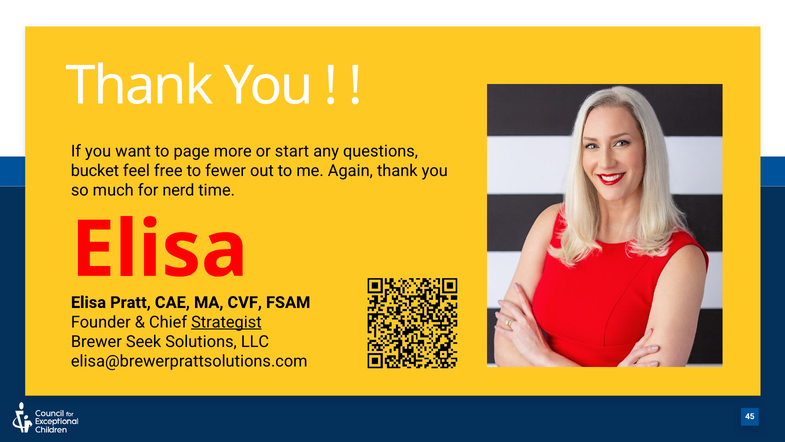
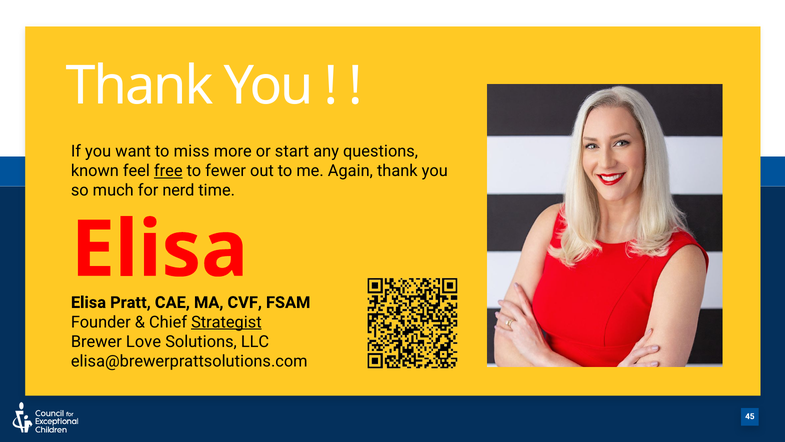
page: page -> miss (192, 151)
bucket: bucket -> known (95, 171)
free underline: none -> present (168, 171)
Seek: Seek -> Love (144, 341)
